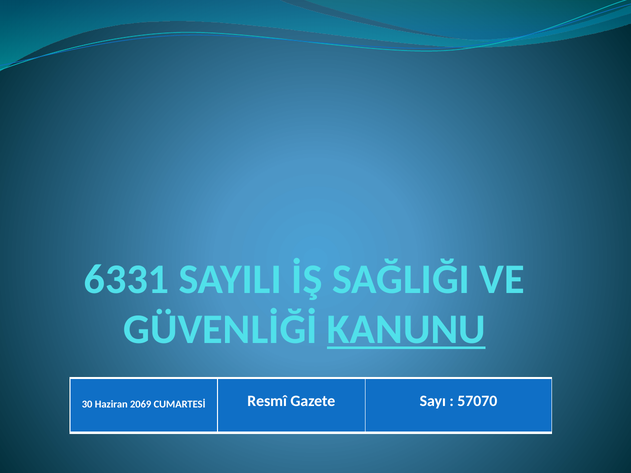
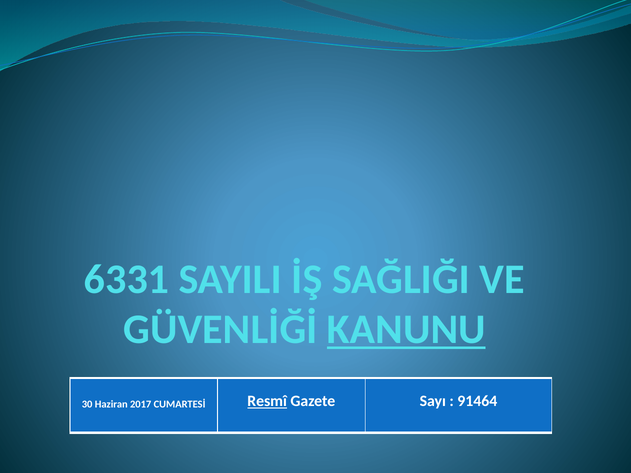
2069: 2069 -> 2017 (141, 405)
Resmî underline: none -> present (267, 401)
57070: 57070 -> 91464 (477, 401)
